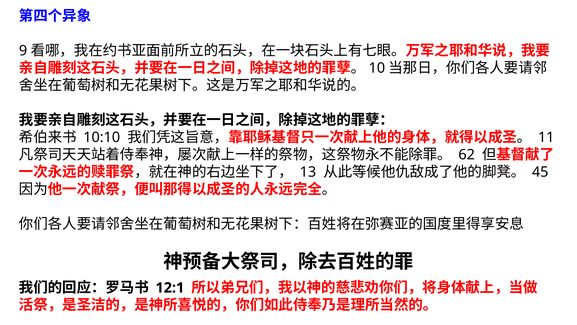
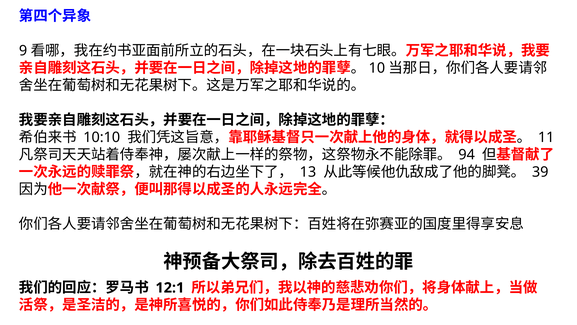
62: 62 -> 94 (467, 154)
45: 45 -> 39 (540, 172)
